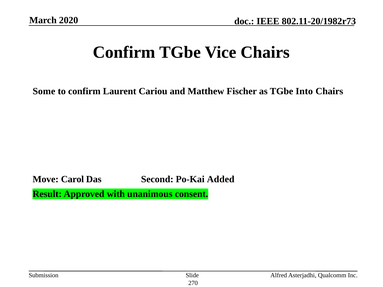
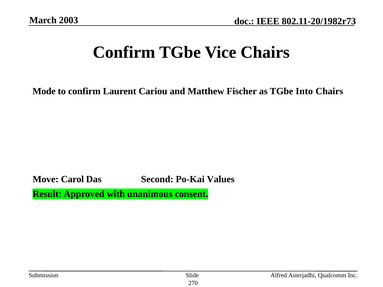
2020: 2020 -> 2003 (69, 20)
Some: Some -> Mode (44, 91)
Added: Added -> Values (221, 179)
